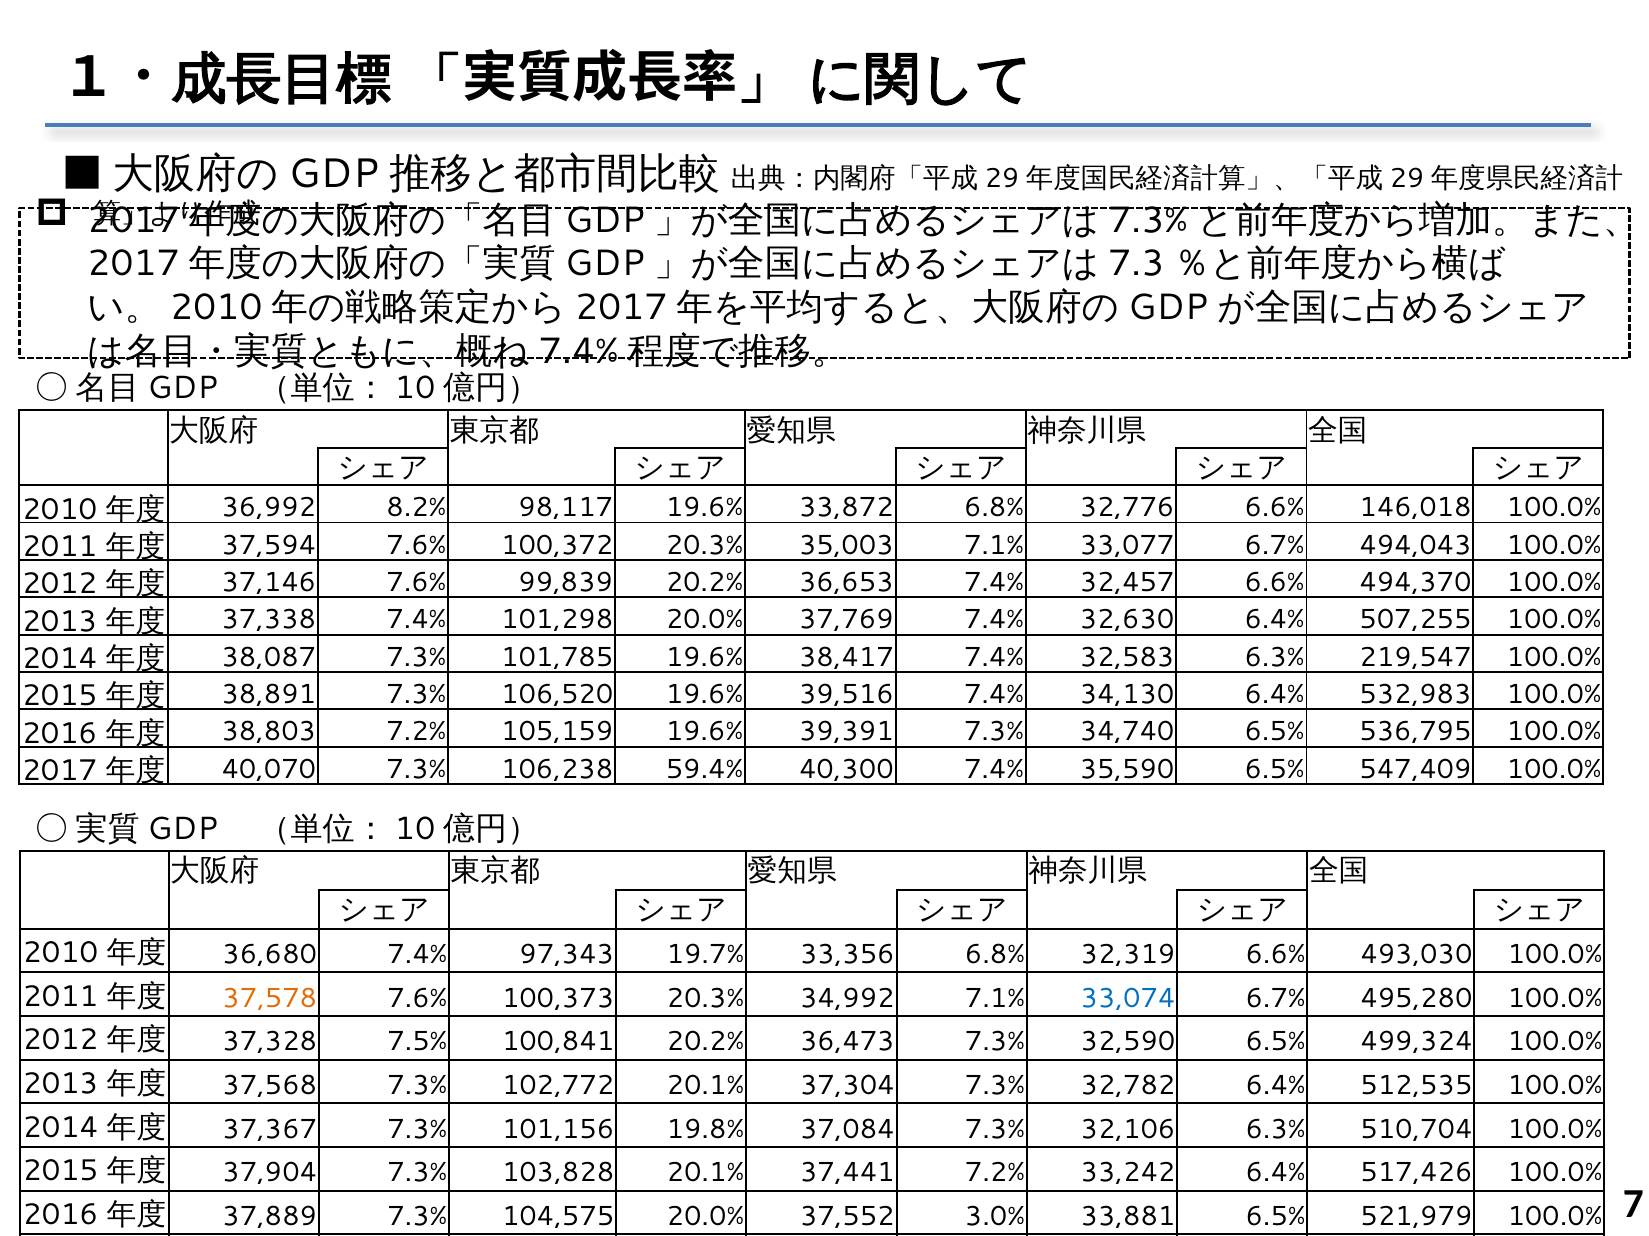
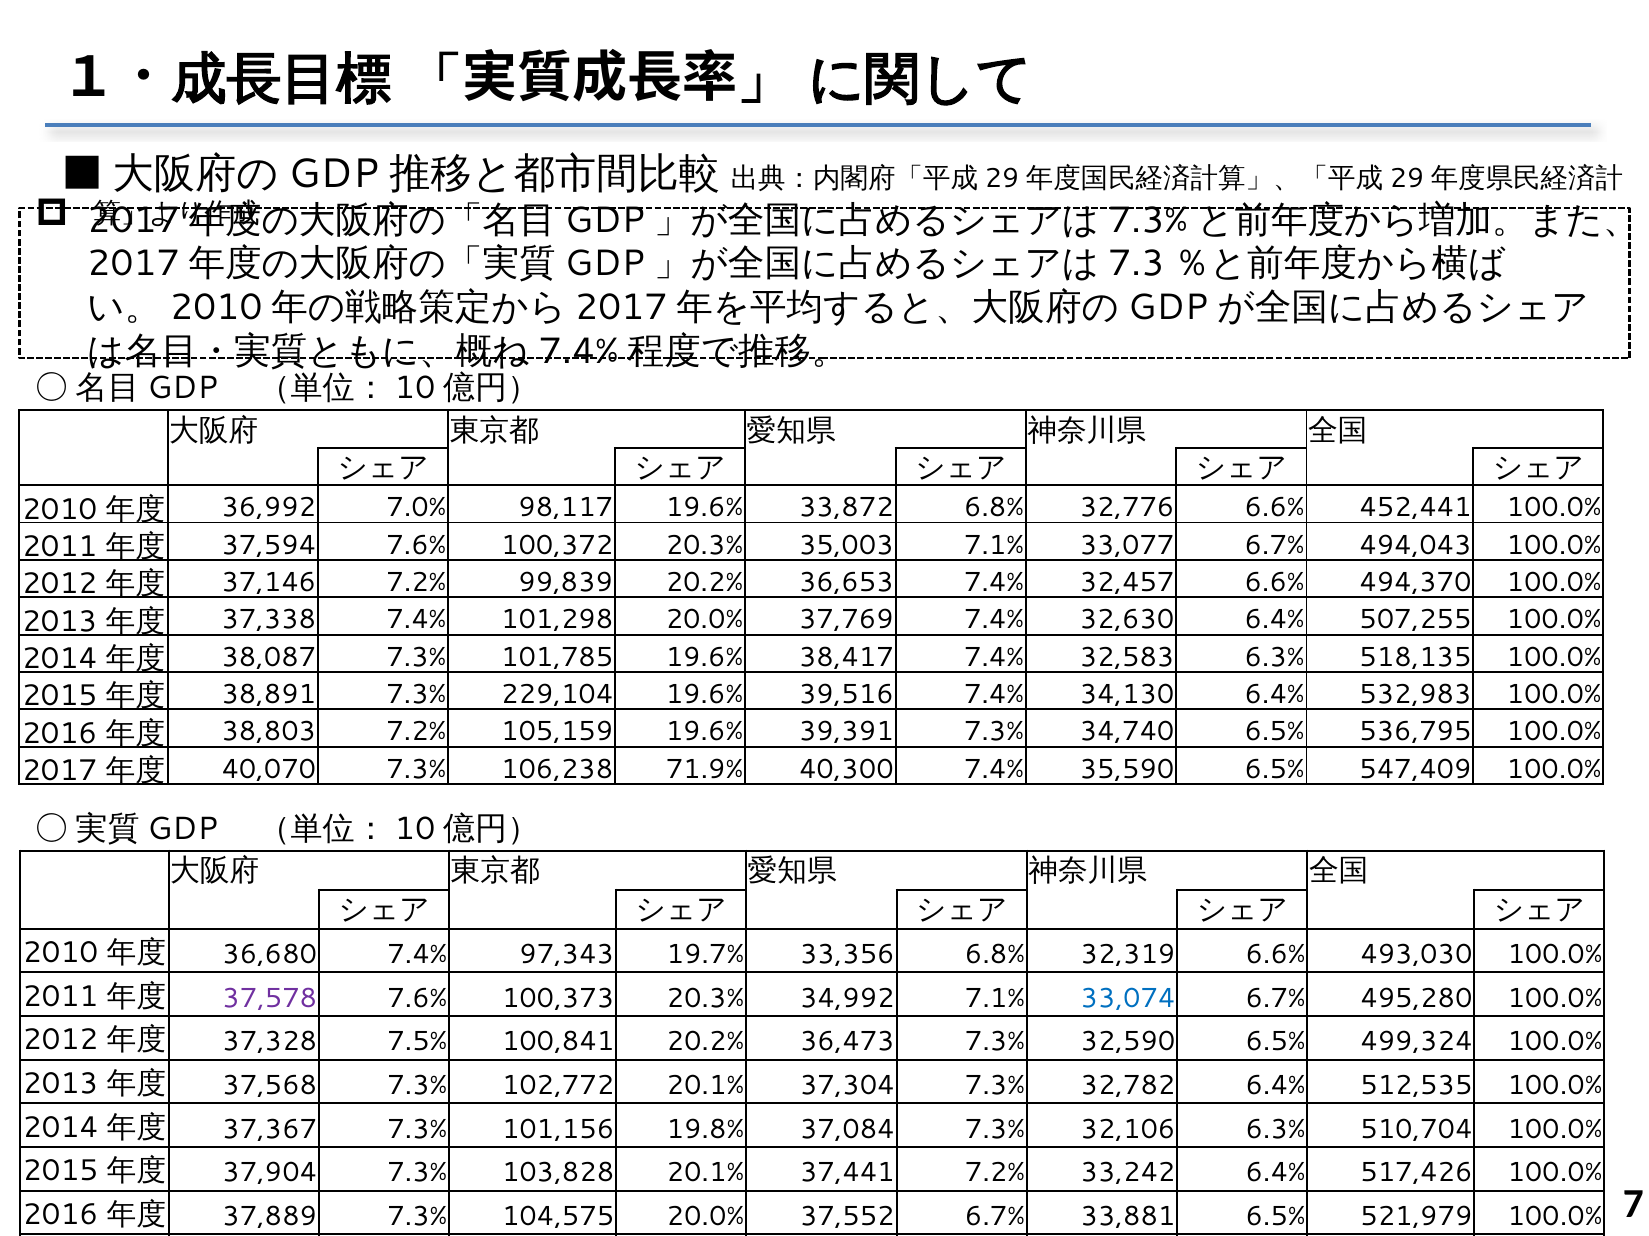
8.2%: 8.2% -> 7.0% (416, 508)
146,018: 146,018 -> 452,441 (1416, 508)
37,146 7.6%: 7.6% -> 7.2% (416, 583)
219,547: 219,547 -> 518,135 (1416, 657)
106,520: 106,520 -> 229,104 (557, 695)
59.4%: 59.4% -> 71.9% (705, 770)
37,578 colour: orange -> purple (270, 999)
37,552 3.0%: 3.0% -> 6.7% (995, 1217)
